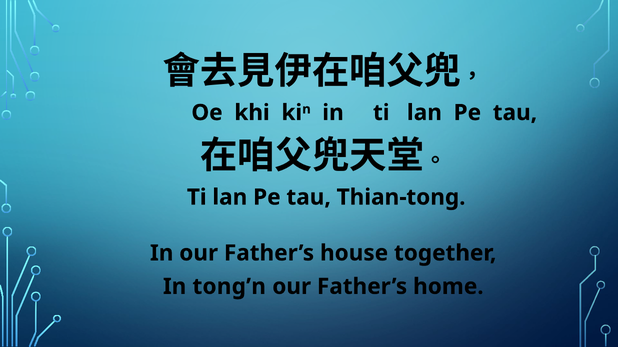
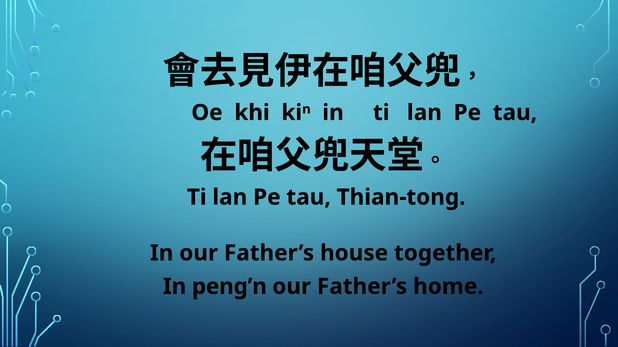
tong’n: tong’n -> peng’n (229, 287)
